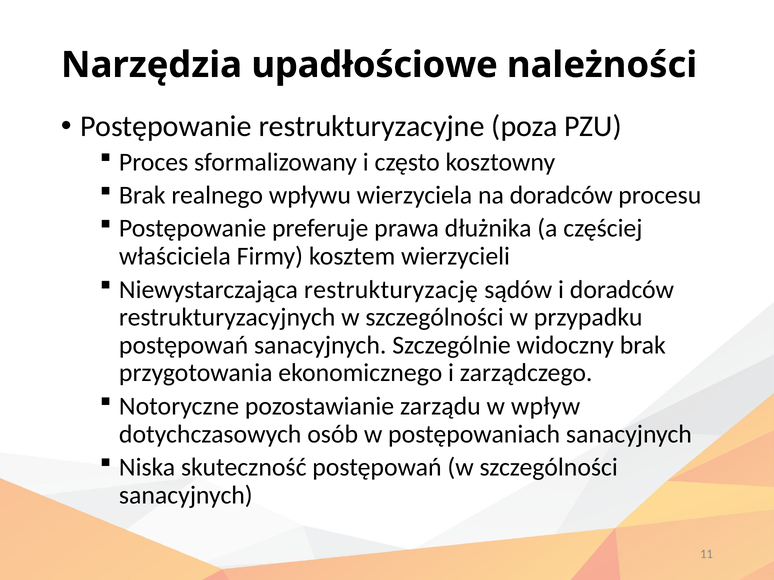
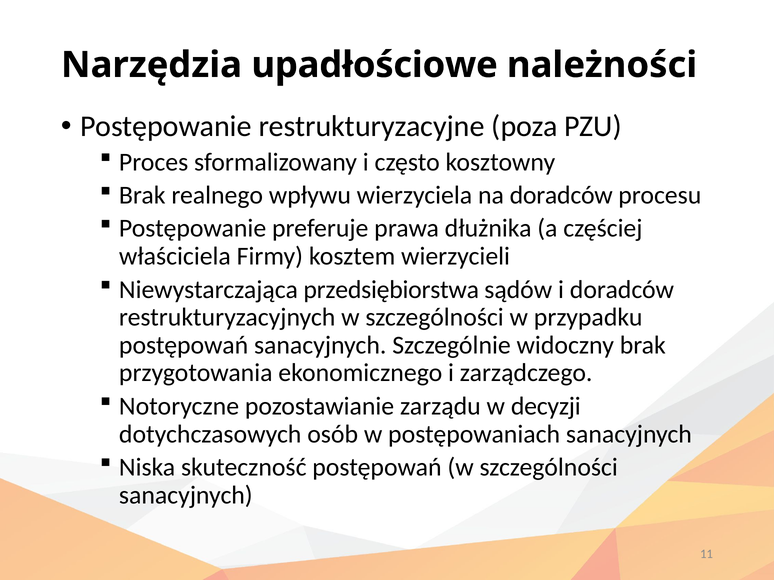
restrukturyzację: restrukturyzację -> przedsiębiorstwa (391, 290)
wpływ: wpływ -> decyzji (546, 407)
